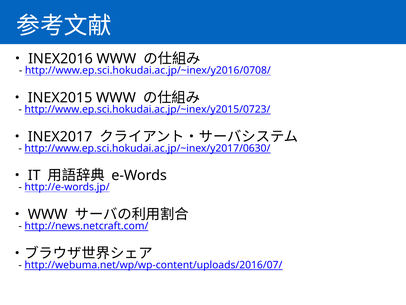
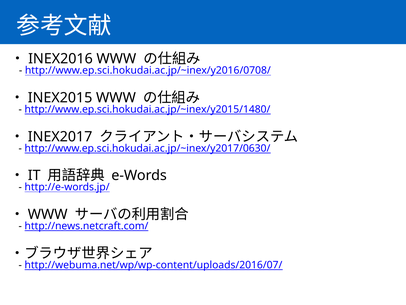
http://www.ep.sci.hokudai.ac.jp/~inex/y2015/0723/: http://www.ep.sci.hokudai.ac.jp/~inex/y2015/0723/ -> http://www.ep.sci.hokudai.ac.jp/~inex/y2015/1480/ (147, 109)
